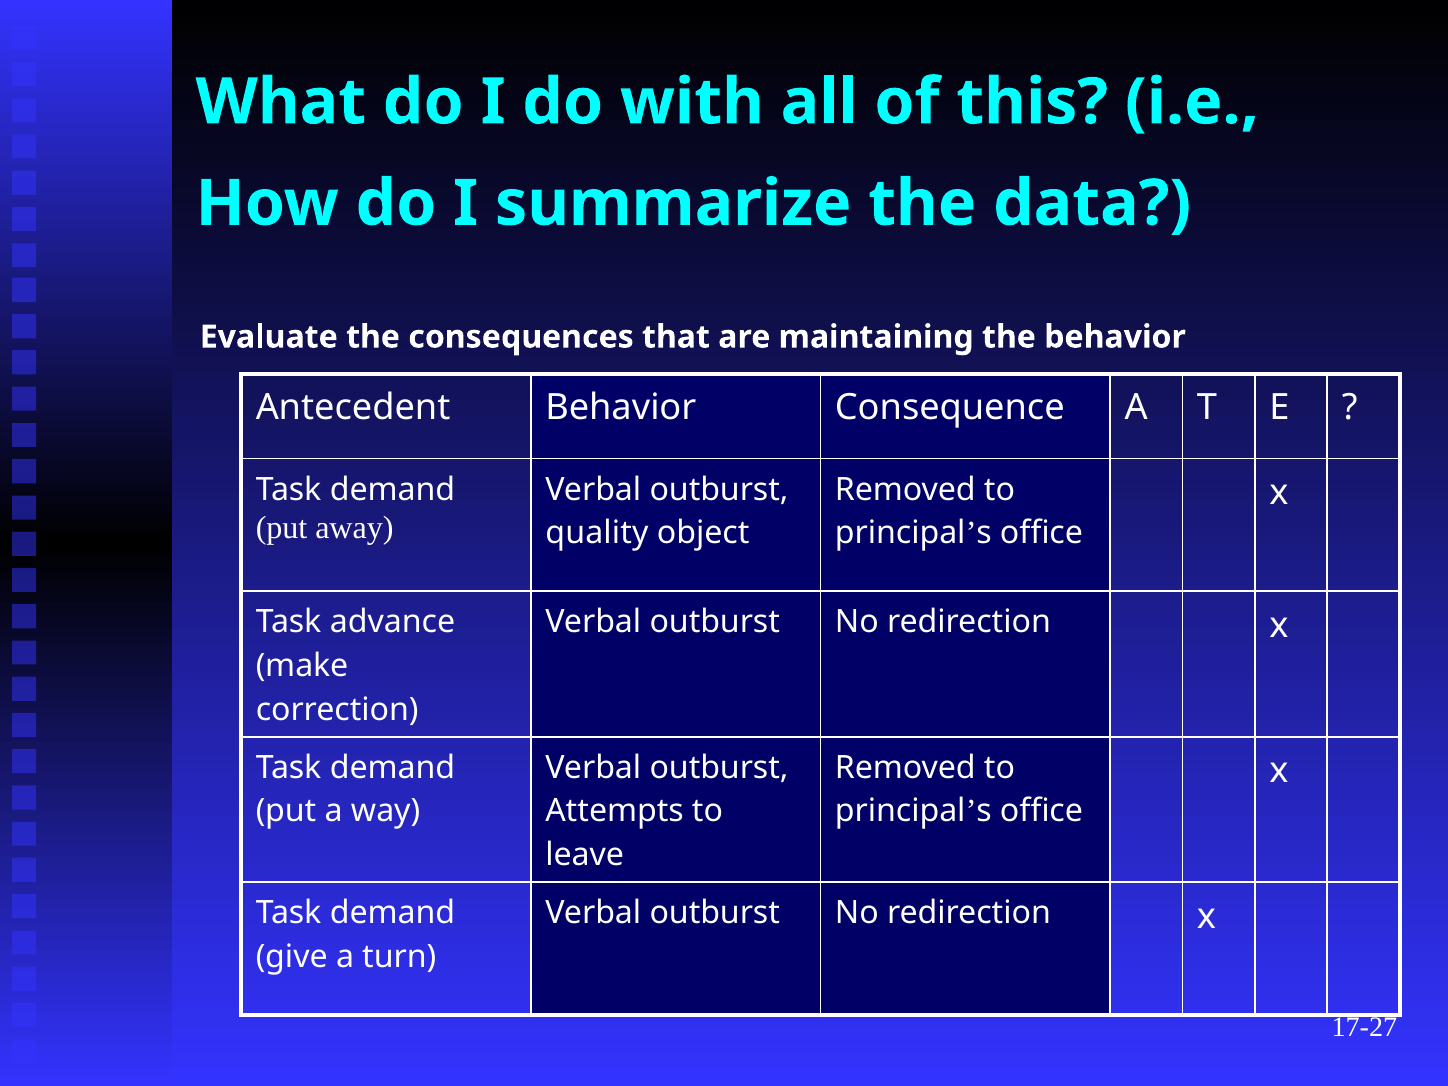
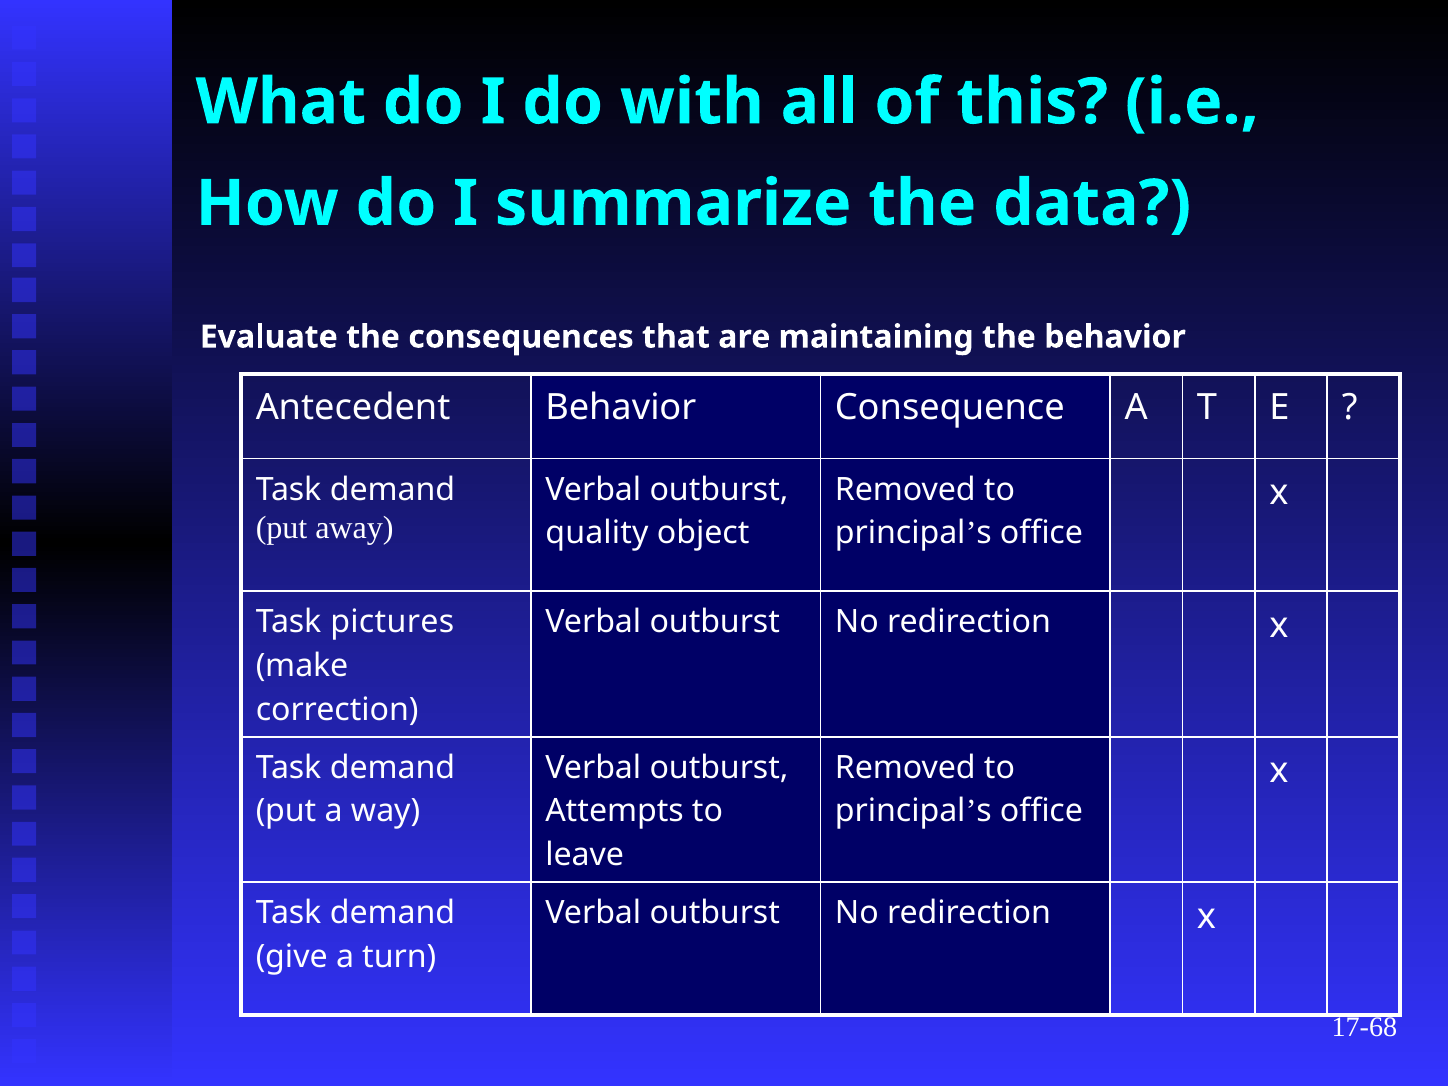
advance: advance -> pictures (392, 622)
17-27: 17-27 -> 17-68 (1364, 1028)
